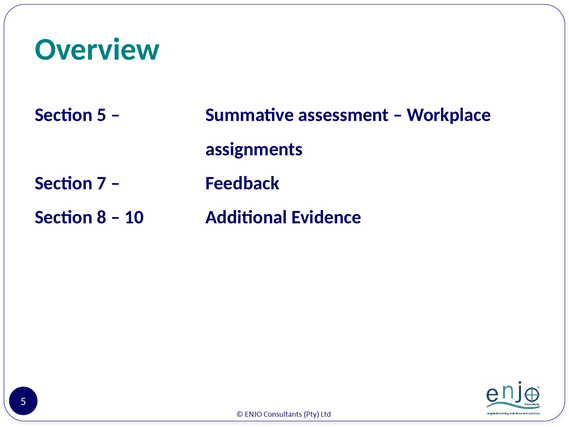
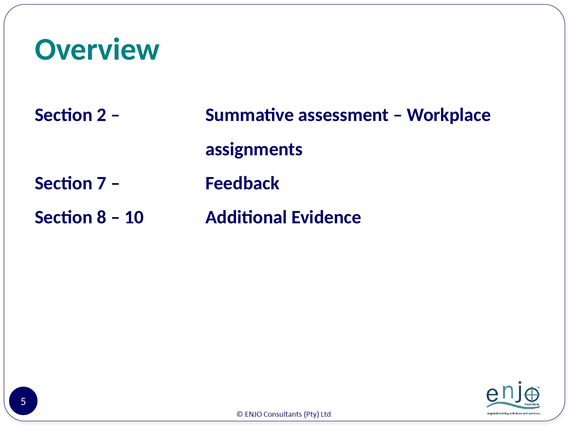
Section 5: 5 -> 2 (102, 115)
